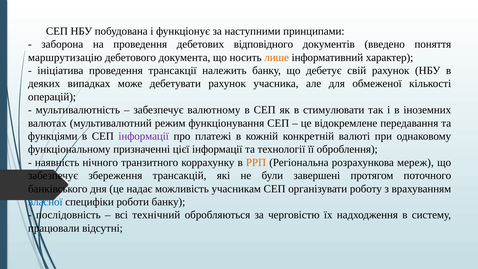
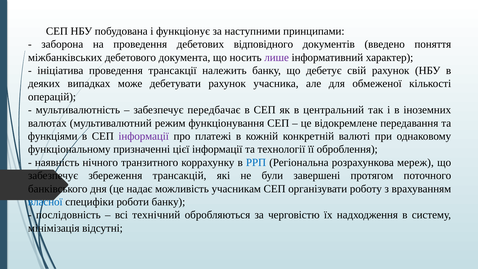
маршрутизацію: маршрутизацію -> міжбанківських (65, 57)
лише colour: orange -> purple (277, 57)
валютному: валютному -> передбачає (214, 110)
стимулювати: стимулювати -> центральний (334, 110)
РРП colour: orange -> blue (256, 162)
працювали: працювали -> мінімізація (54, 228)
